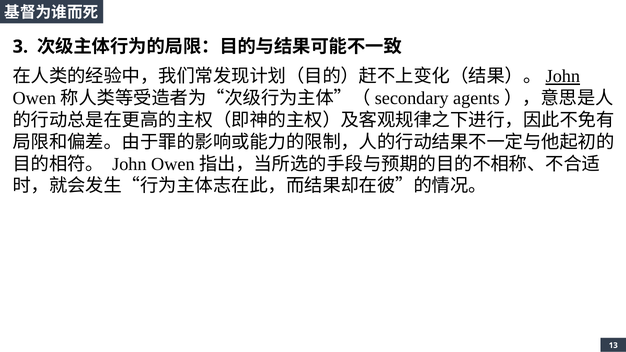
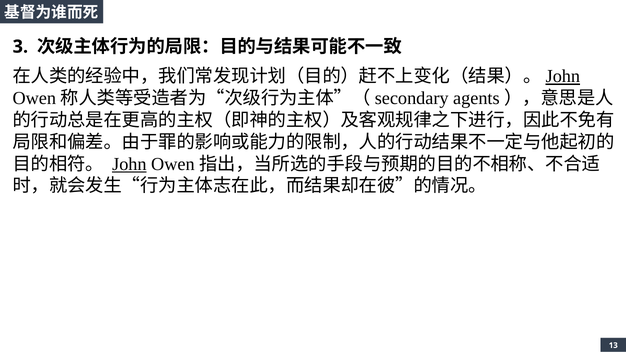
John underline: none -> present (129, 164)
